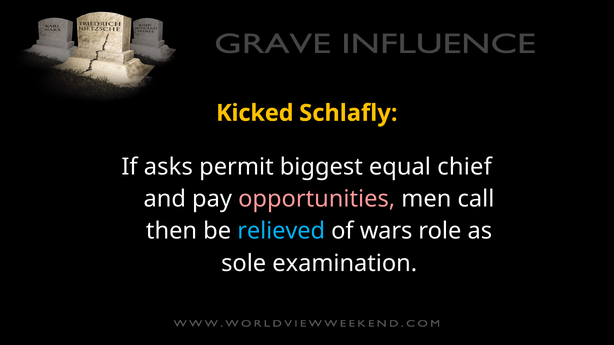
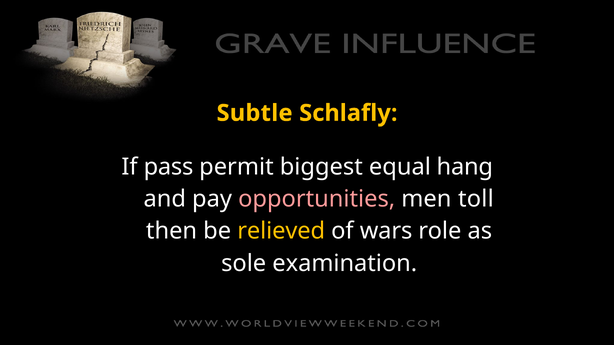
Kicked: Kicked -> Subtle (255, 113)
asks: asks -> pass (169, 167)
chief: chief -> hang (465, 167)
call: call -> toll (476, 199)
relieved colour: light blue -> yellow (281, 231)
